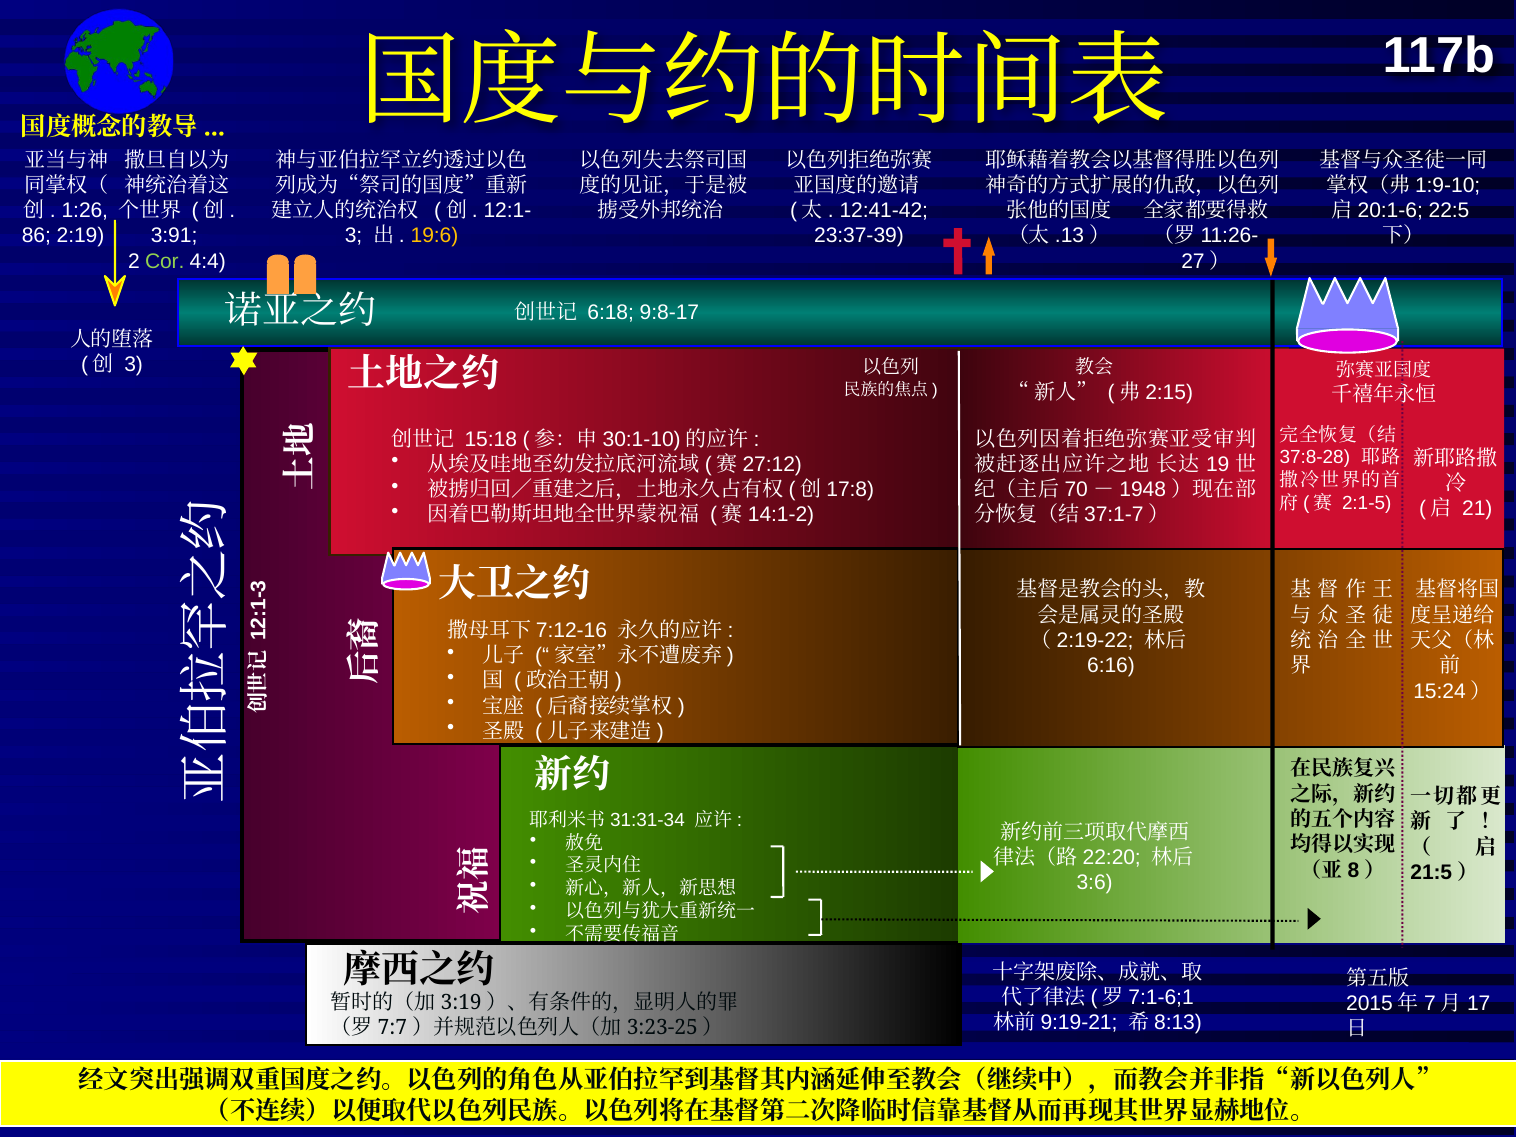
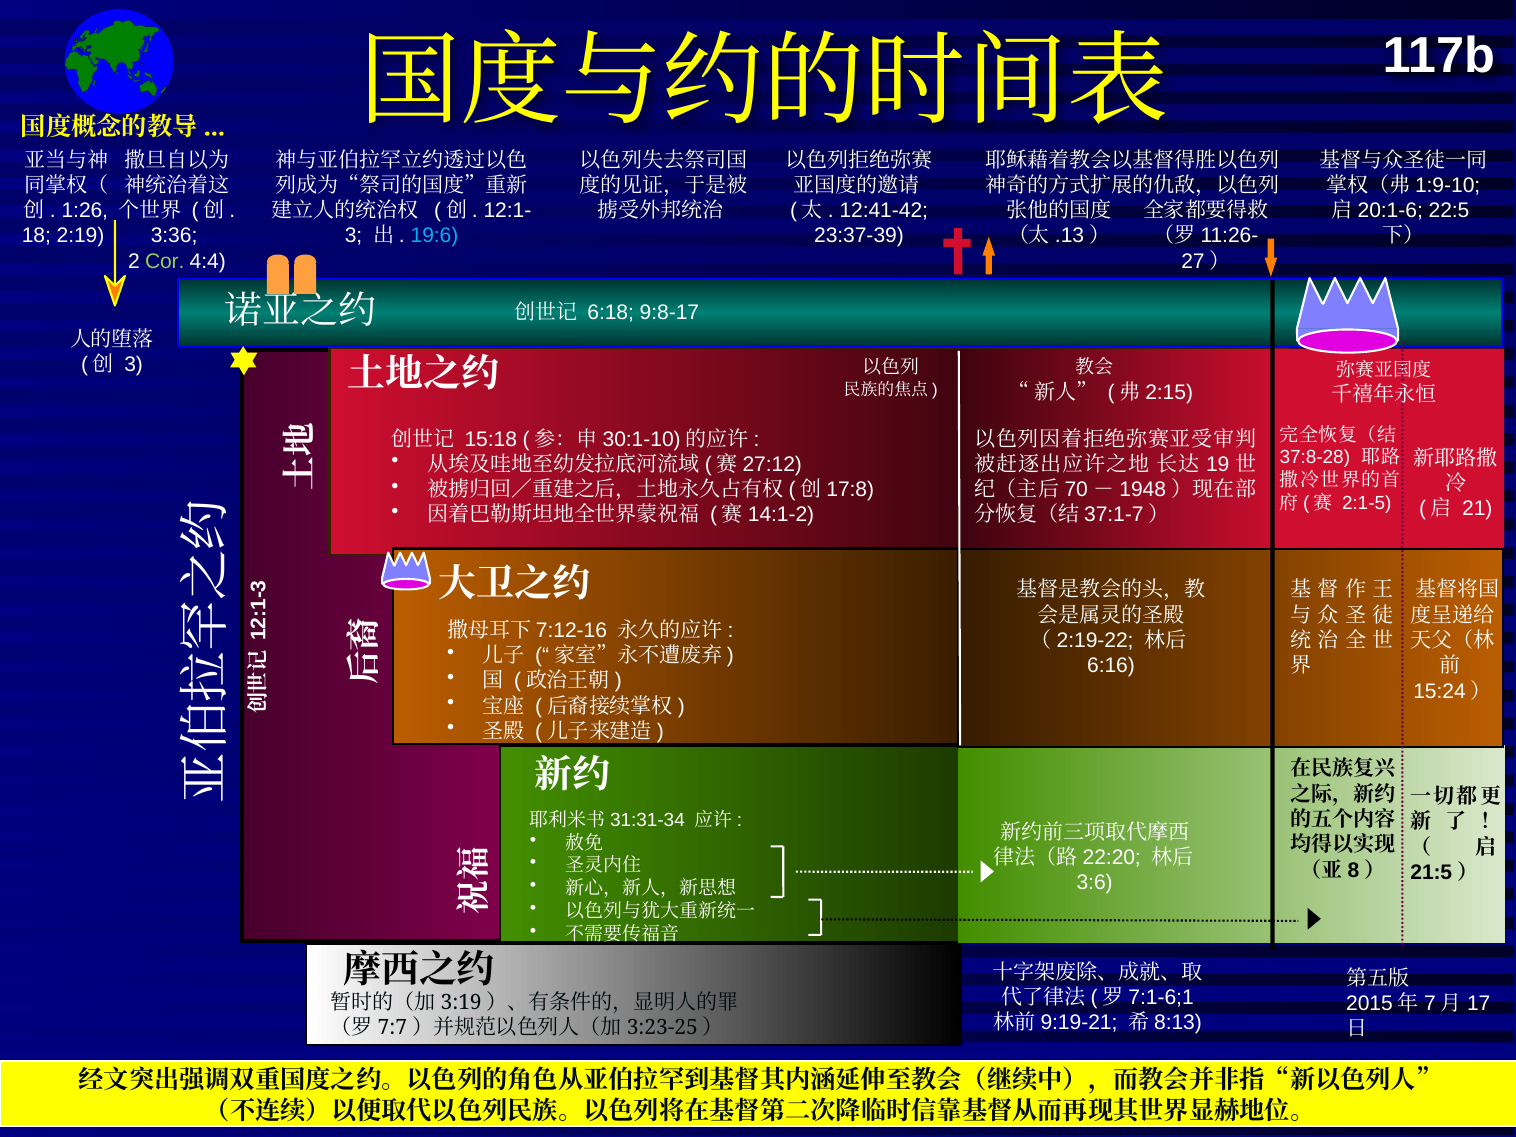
86: 86 -> 18 (36, 236)
3:91: 3:91 -> 3:36 (174, 236)
19:6 colour: yellow -> light blue (434, 236)
